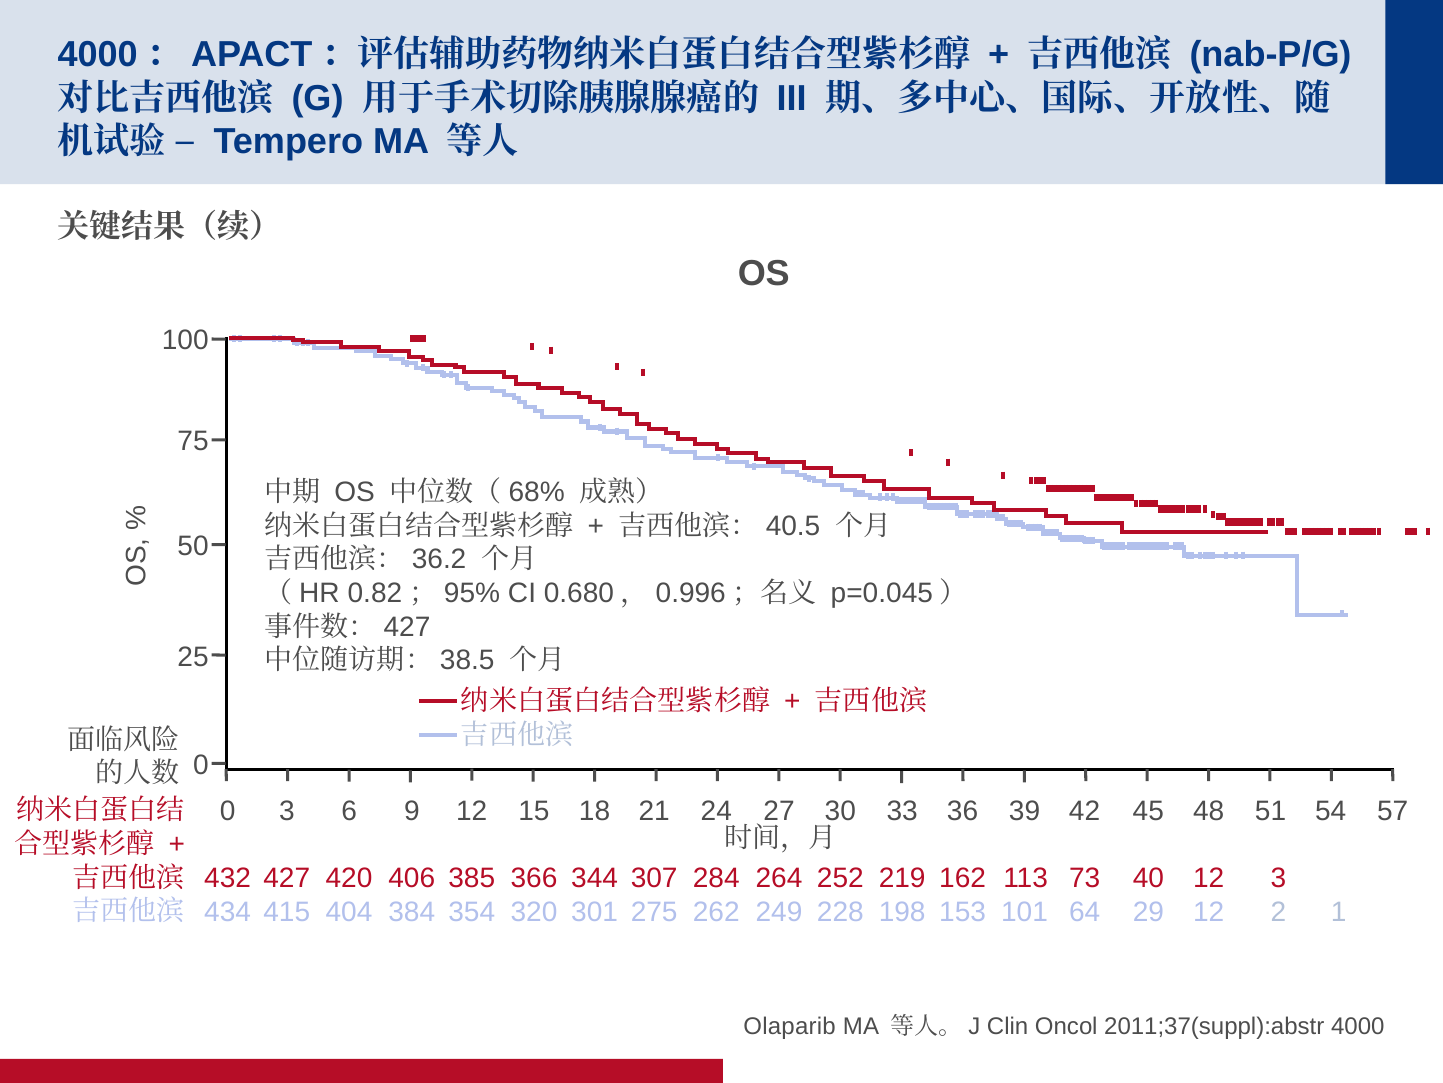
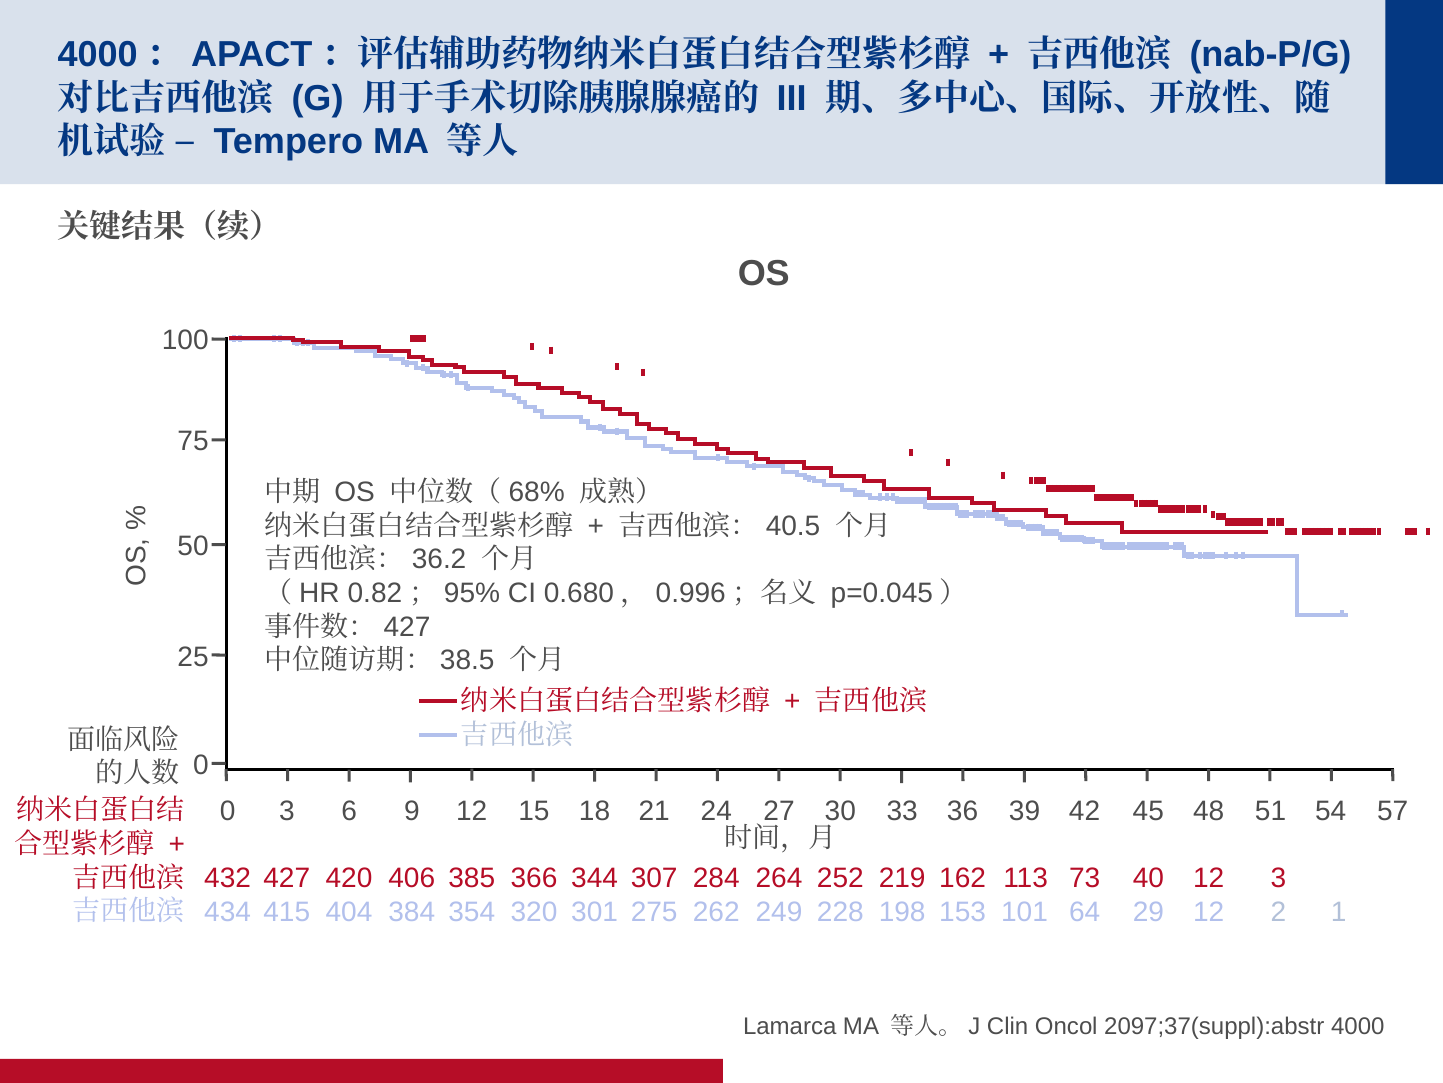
Olaparib: Olaparib -> Lamarca (790, 1026)
2011;37(suppl):abstr: 2011;37(suppl):abstr -> 2097;37(suppl):abstr (1214, 1026)
